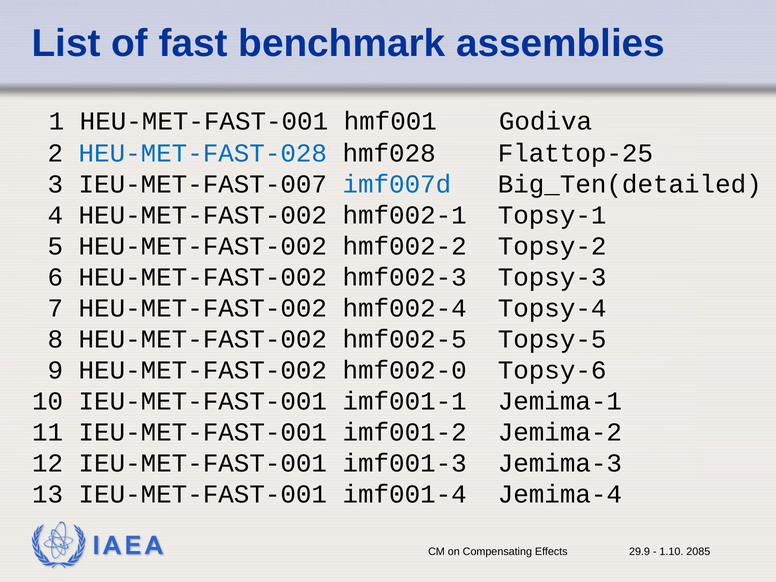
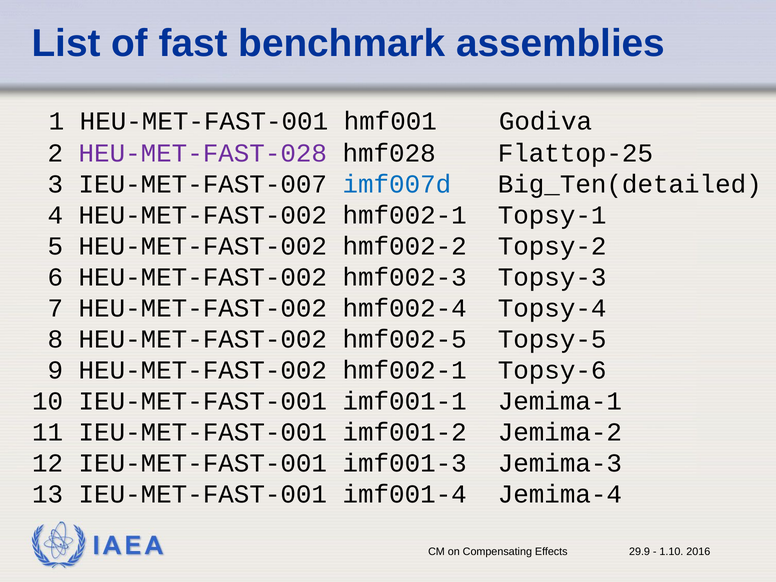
HEU-MET-FAST-028 colour: blue -> purple (203, 153)
9 HEU-MET-FAST-002 hmf002-0: hmf002-0 -> hmf002-1 (405, 370)
2085: 2085 -> 2016 (698, 552)
